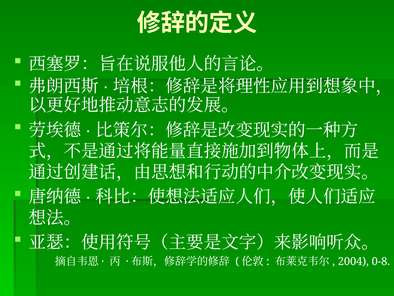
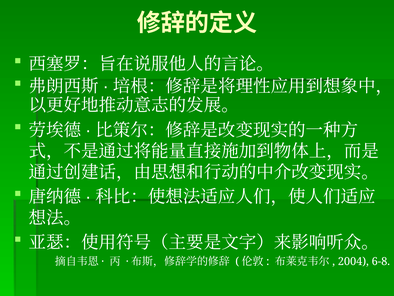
0-8: 0-8 -> 6-8 (381, 261)
